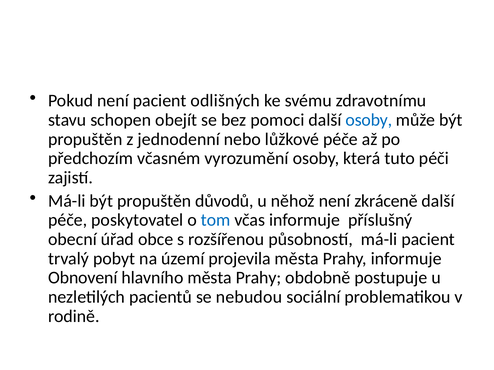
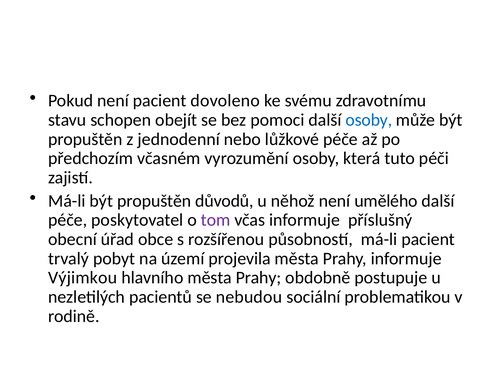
odlišných: odlišných -> dovoleno (225, 101)
zkráceně: zkráceně -> umělého (386, 201)
tom colour: blue -> purple (216, 220)
Obnovení: Obnovení -> Výjimkou (83, 278)
